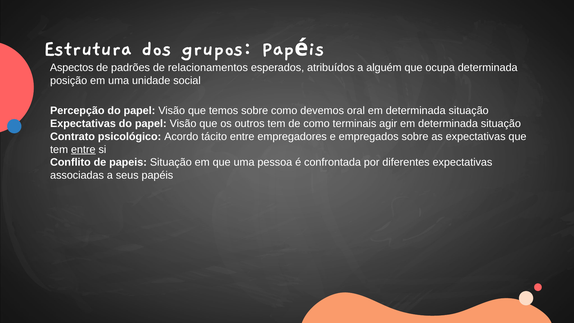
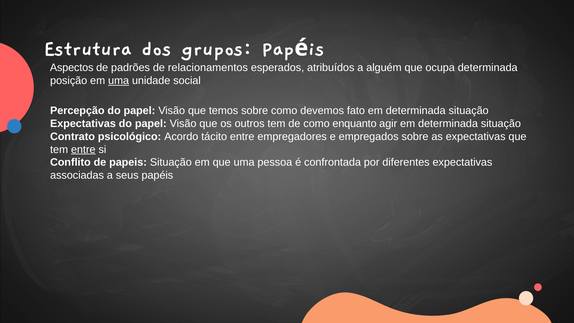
uma underline: none -> present (119, 81)
oral: oral -> fato (356, 111)
terminais: terminais -> enquanto (355, 124)
